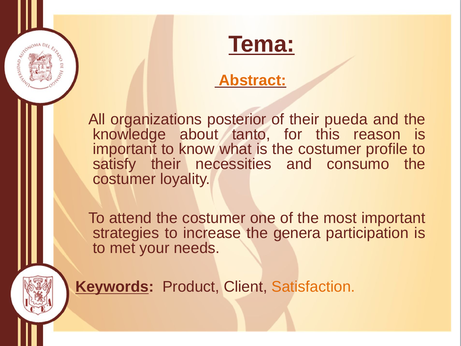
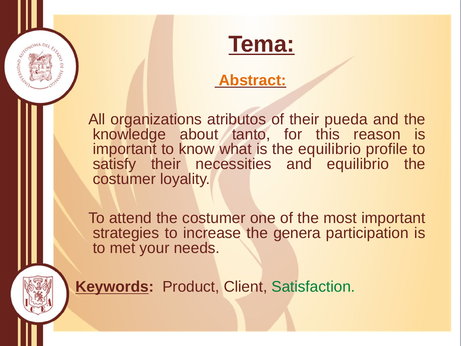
posterior: posterior -> atributos (237, 119)
is the costumer: costumer -> equilibrio (330, 149)
and consumo: consumo -> equilibrio (358, 164)
Satisfaction colour: orange -> green (313, 287)
